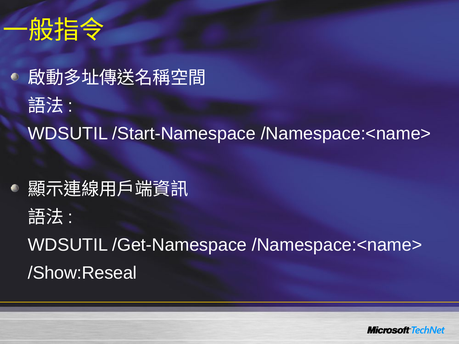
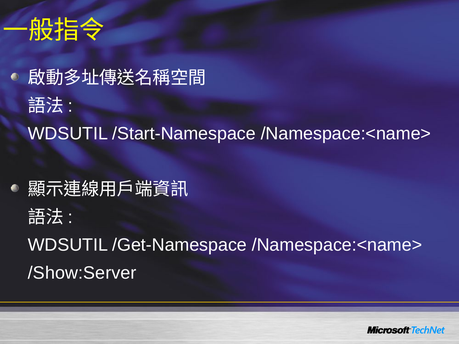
/Show:Reseal: /Show:Reseal -> /Show:Server (82, 273)
